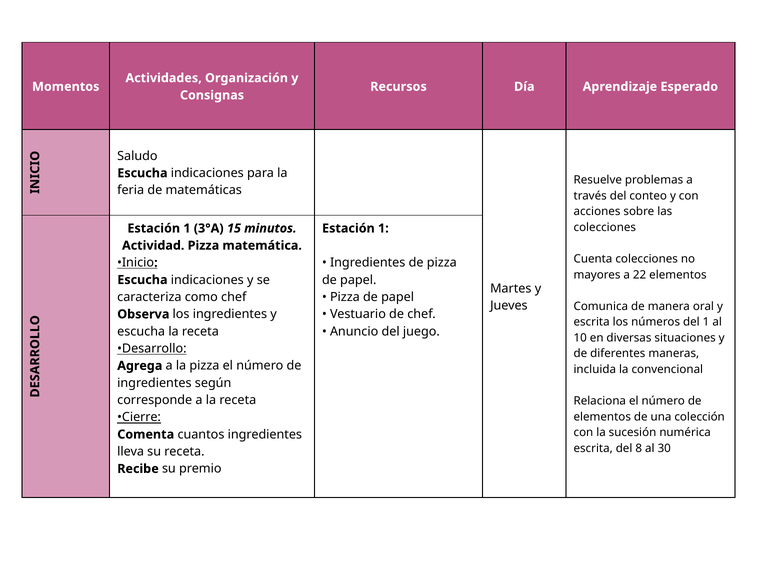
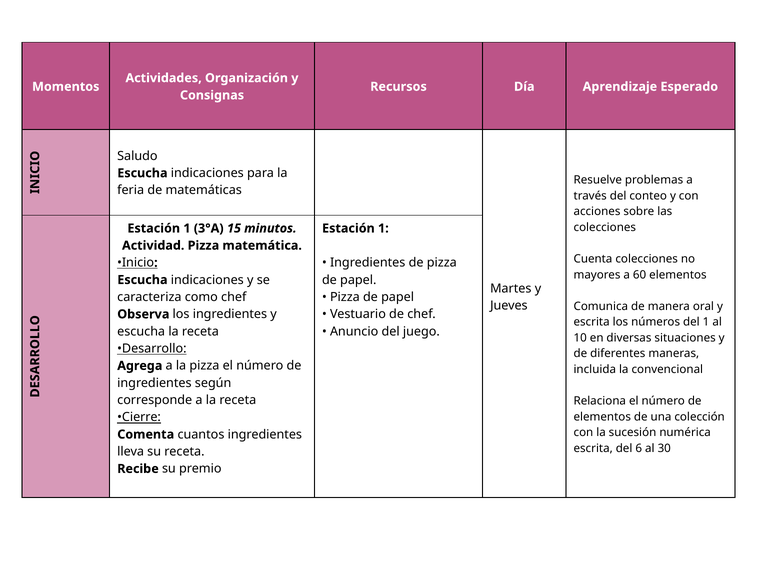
22: 22 -> 60 (640, 275)
8: 8 -> 6 (639, 448)
